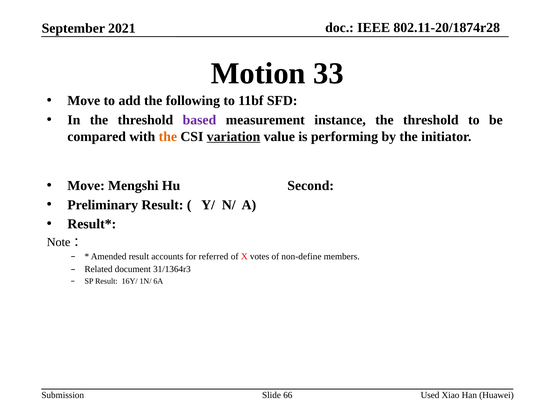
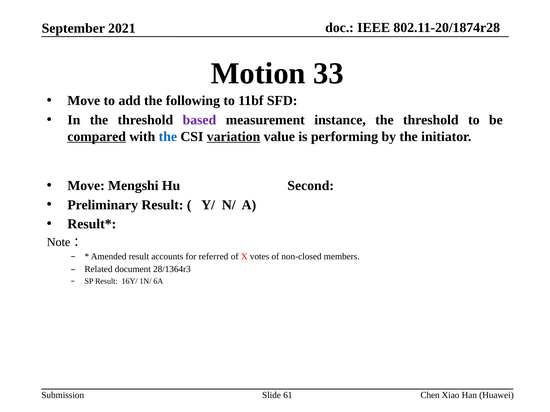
compared underline: none -> present (97, 137)
the colour: orange -> blue (168, 137)
non-define: non-define -> non-closed (301, 257)
31/1364r3: 31/1364r3 -> 28/1364r3 (172, 270)
66: 66 -> 61 (288, 396)
Used: Used -> Chen (430, 396)
